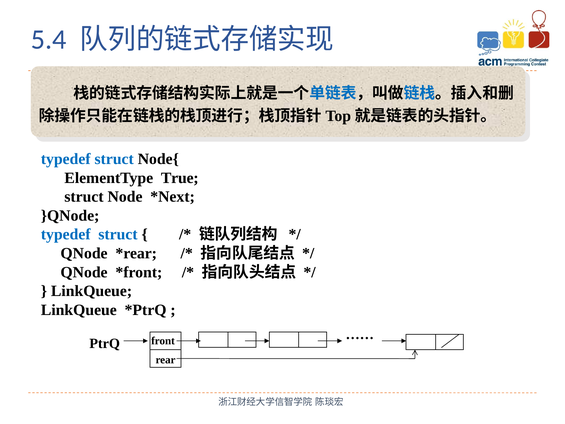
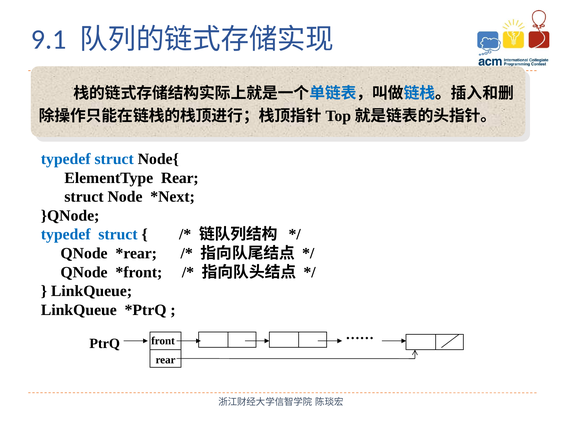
5.4: 5.4 -> 9.1 (49, 39)
ElementType True: True -> Rear (180, 178)
